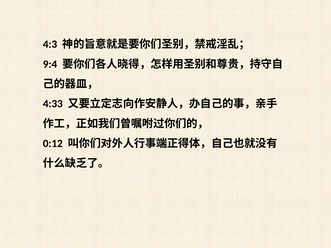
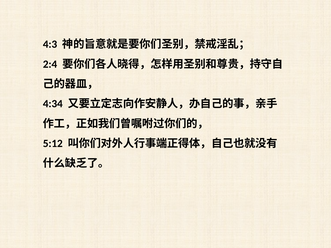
9:4: 9:4 -> 2:4 (50, 64)
4:33: 4:33 -> 4:34 (53, 104)
0:12: 0:12 -> 5:12 (53, 144)
